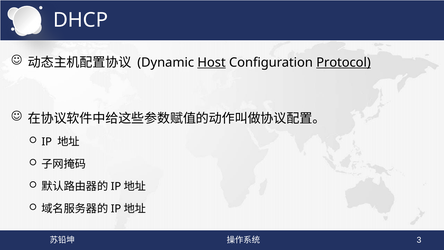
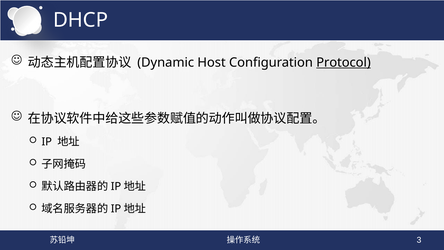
Host underline: present -> none (212, 62)
